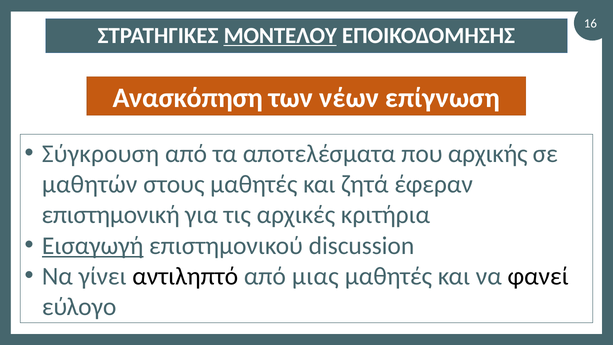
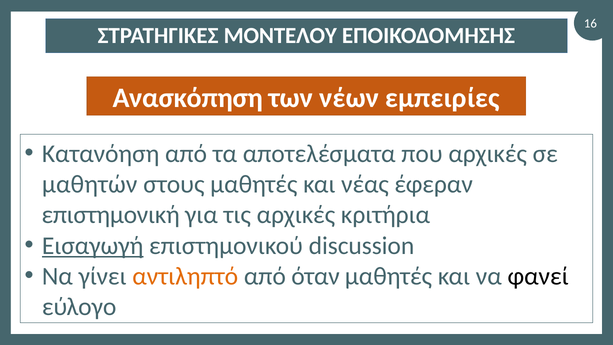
ΜΟΝΤΕΛΟΥ underline: present -> none (280, 36)
επίγνωση: επίγνωση -> εμπειρίες (442, 98)
Σύγκρουση: Σύγκρουση -> Κατανόηση (101, 154)
που αρχικής: αρχικής -> αρχικές (488, 154)
ζητά: ζητά -> νέας (365, 184)
αντιληπτό colour: black -> orange (185, 276)
μιας: μιας -> όταν (316, 276)
